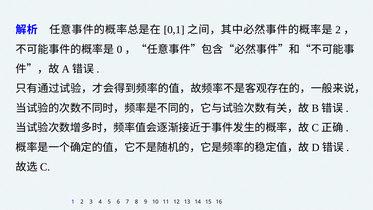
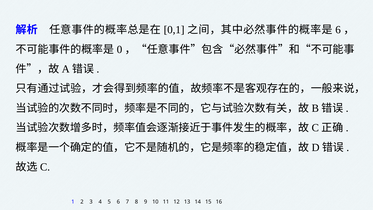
2: 2 -> 6 (338, 30)
